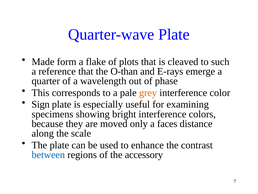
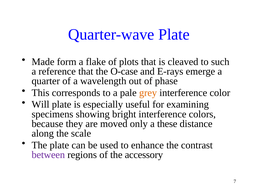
O-than: O-than -> O-case (124, 71)
Sign: Sign -> Will (41, 104)
faces: faces -> these (167, 123)
between colour: blue -> purple (48, 154)
